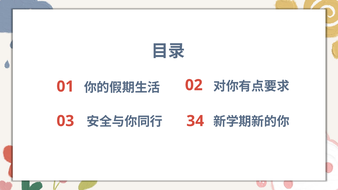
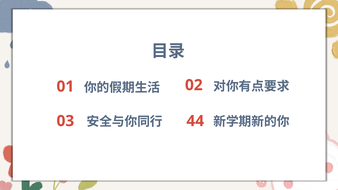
34: 34 -> 44 (195, 121)
